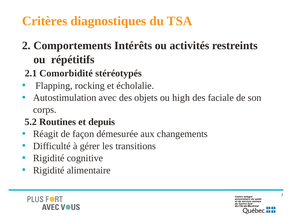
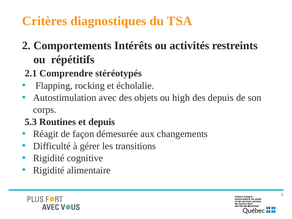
Comorbidité: Comorbidité -> Comprendre (66, 73)
des faciale: faciale -> depuis (221, 98)
5.2: 5.2 -> 5.3 (31, 122)
